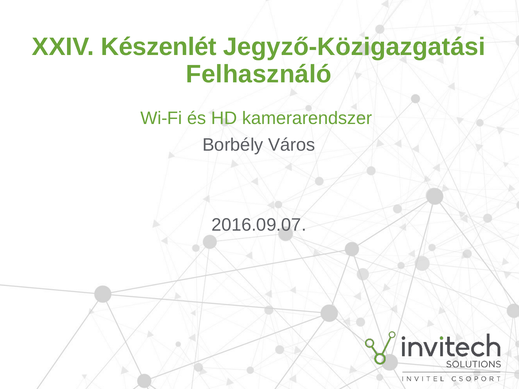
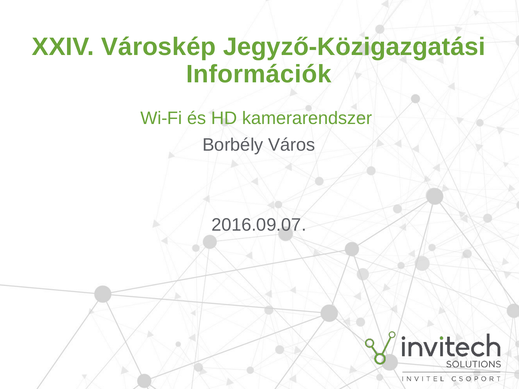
Készenlét: Készenlét -> Városkép (159, 47)
Felhasználó: Felhasználó -> Információk (259, 74)
